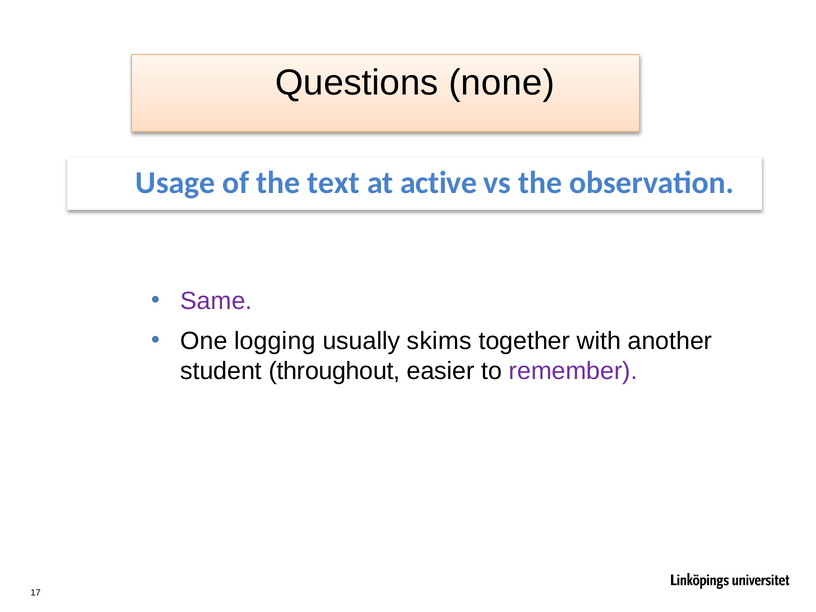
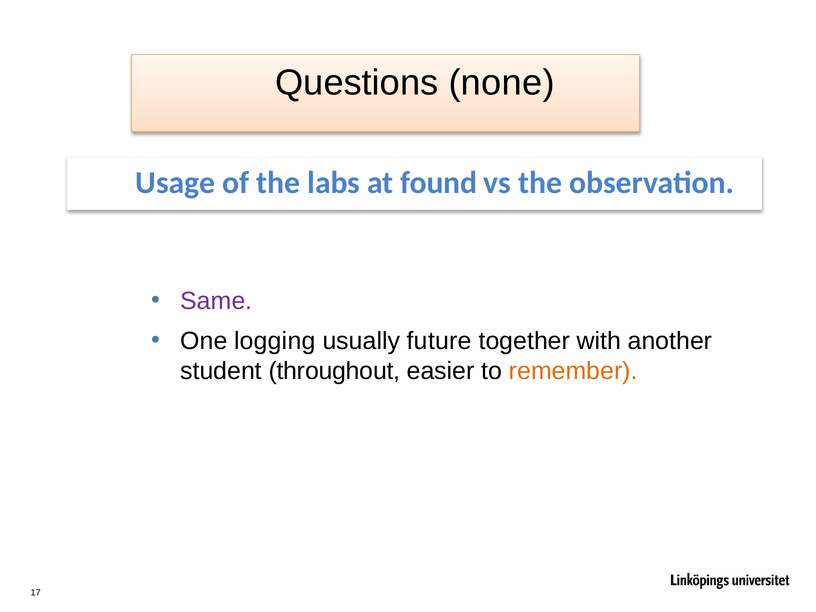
text: text -> labs (334, 183)
active: active -> found (439, 183)
skims: skims -> future (439, 341)
remember colour: purple -> orange (573, 371)
